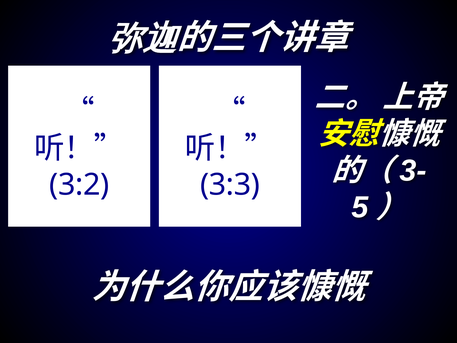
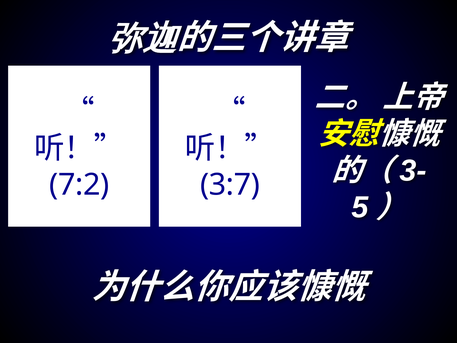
3:2: 3:2 -> 7:2 (79, 185)
3:3: 3:3 -> 3:7 (230, 185)
